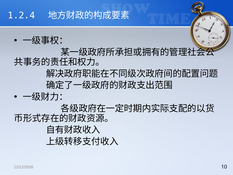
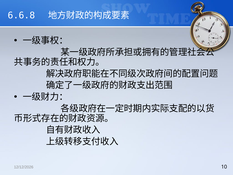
1.2.4: 1.2.4 -> 6.6.8 (21, 15)
